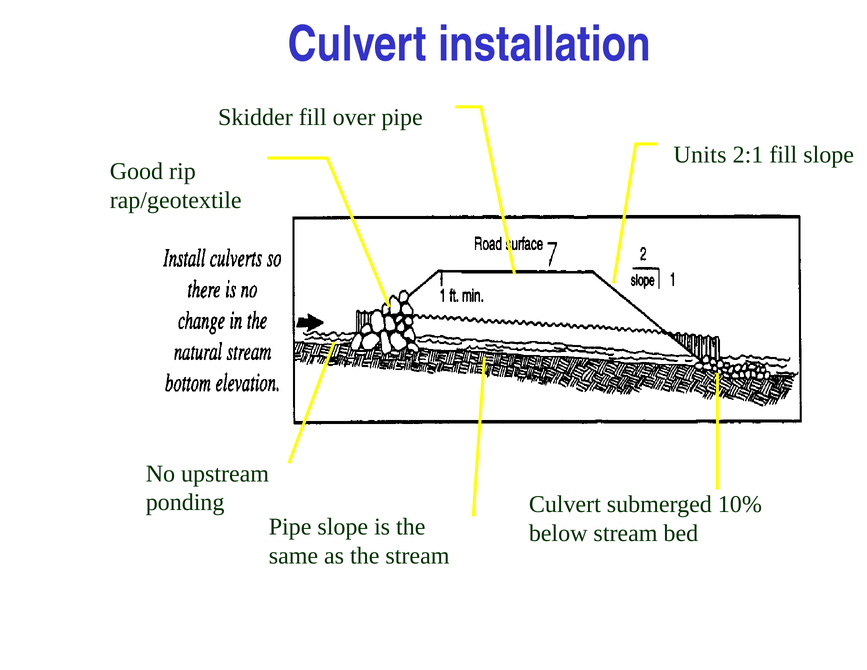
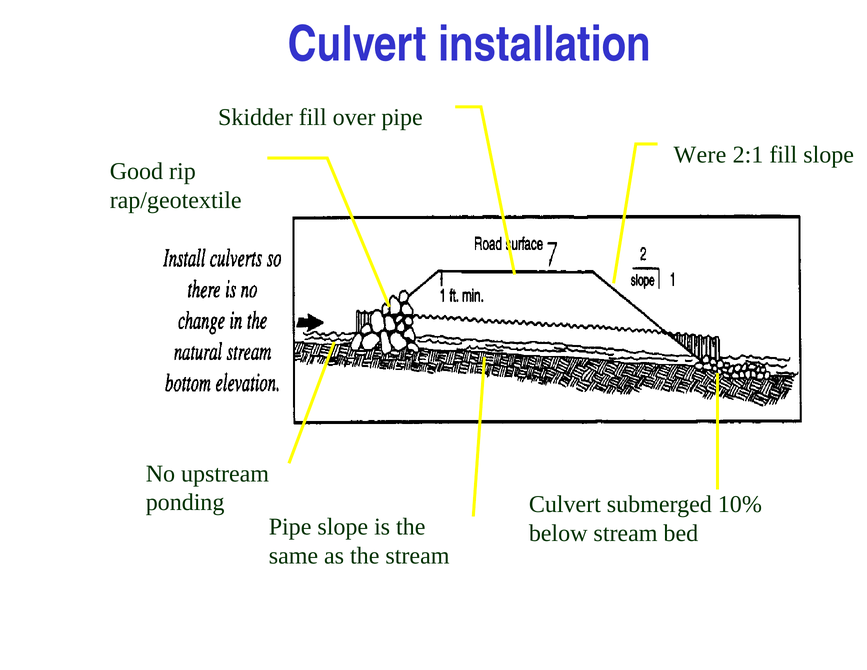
Units: Units -> Were (700, 155)
